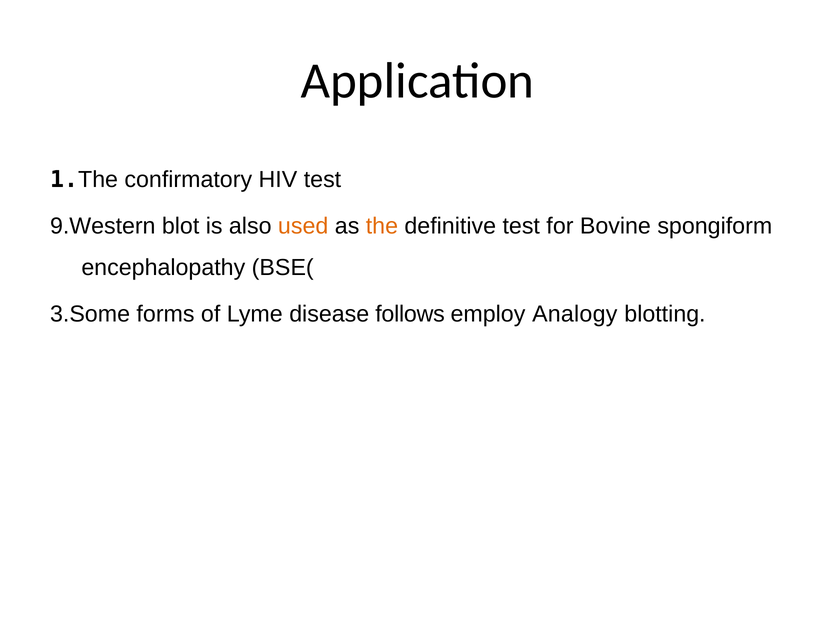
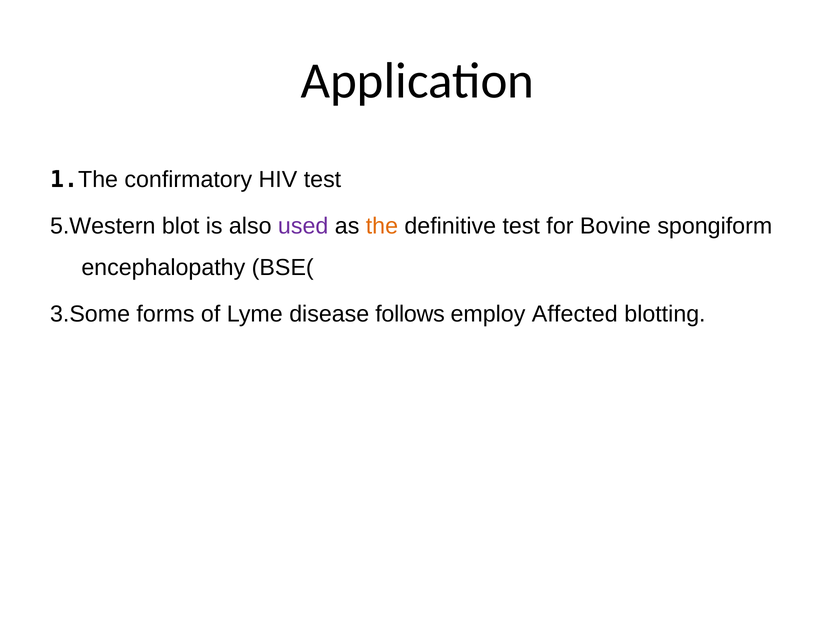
9.Western: 9.Western -> 5.Western (103, 226)
used colour: orange -> purple (303, 226)
Analogy: Analogy -> Affected (575, 314)
